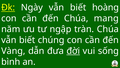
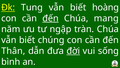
Ngày: Ngày -> Tụng (32, 7)
đến underline: none -> present (50, 18)
Vàng: Vàng -> Thân (13, 51)
